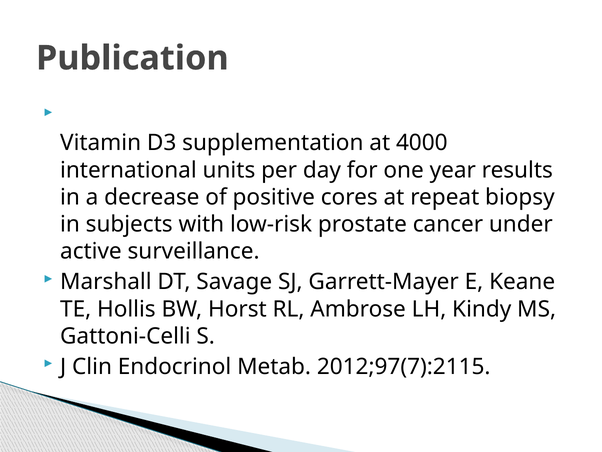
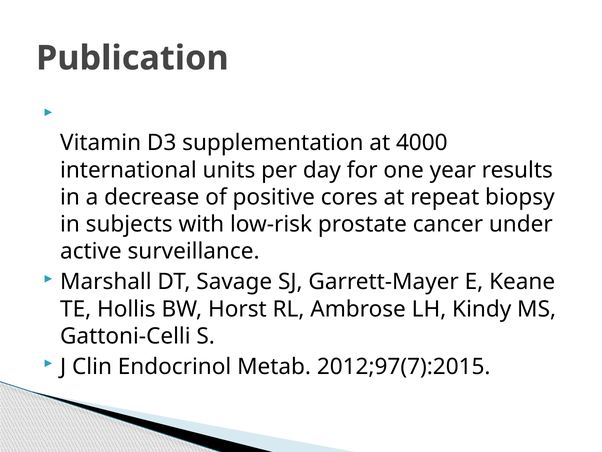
2012;97(7):2115: 2012;97(7):2115 -> 2012;97(7):2015 (404, 366)
